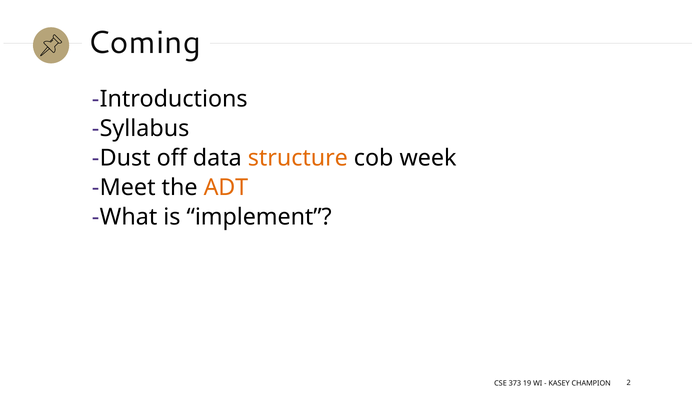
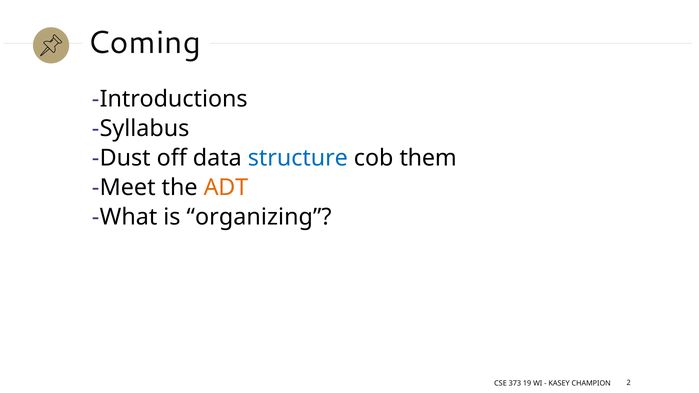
structure colour: orange -> blue (298, 158)
week: week -> them (428, 158)
implement: implement -> organizing (259, 217)
